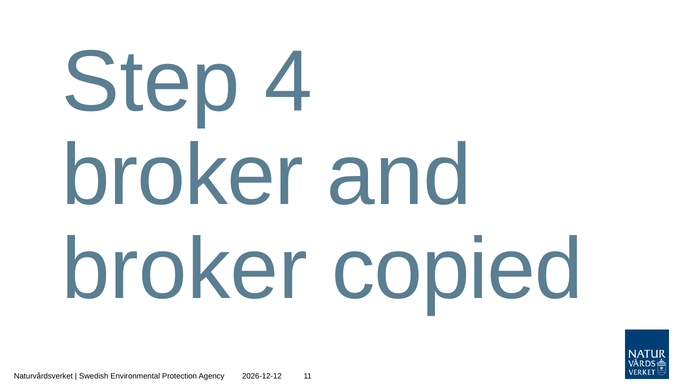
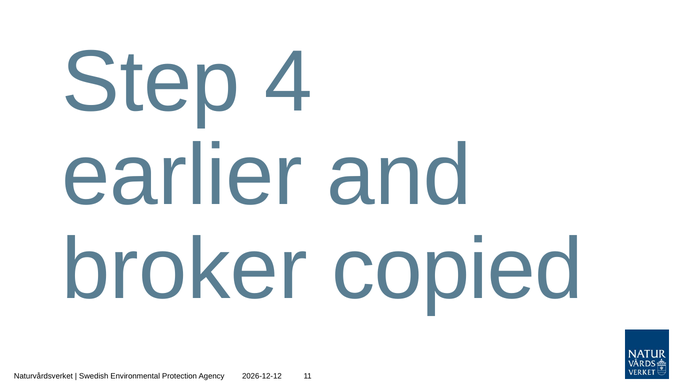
broker: broker -> earlier (182, 175)
